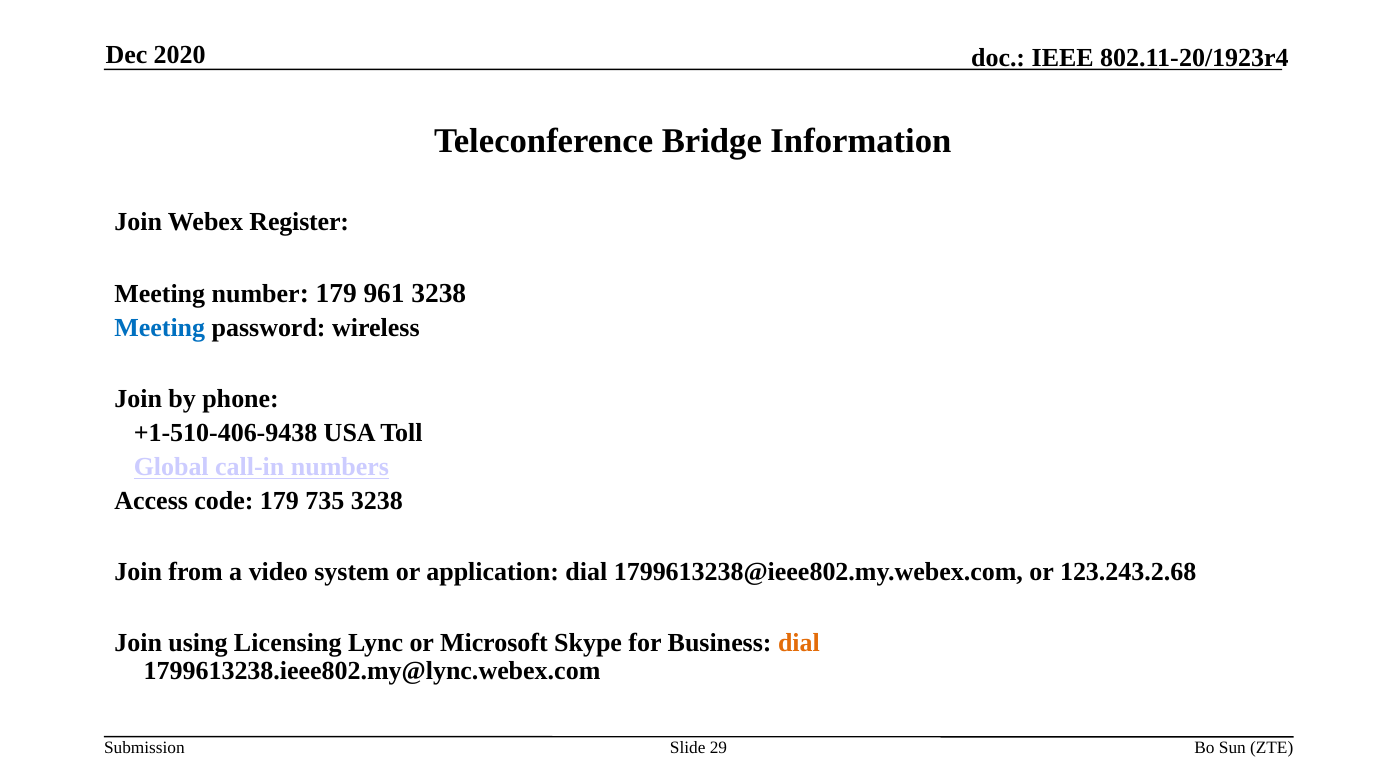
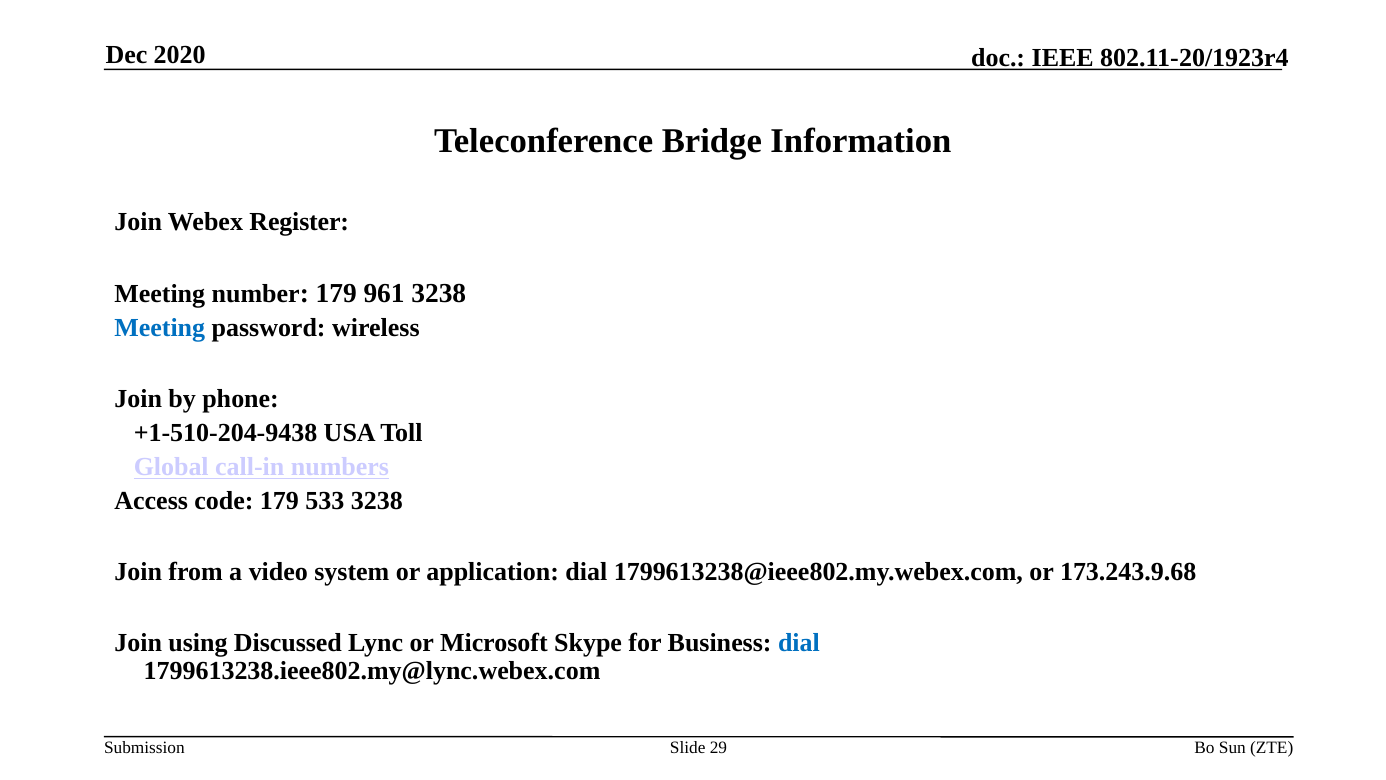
+1-510-406-9438: +1-510-406-9438 -> +1-510-204-9438 (226, 433)
735: 735 -> 533 (325, 501)
123.243.2.68: 123.243.2.68 -> 173.243.9.68 (1128, 572)
Licensing: Licensing -> Discussed (288, 643)
dial colour: orange -> blue (799, 643)
